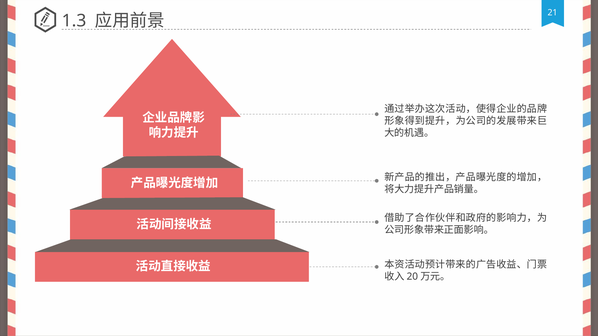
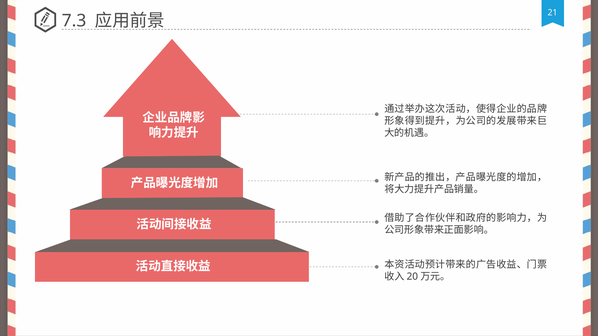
1.3: 1.3 -> 7.3 (74, 21)
